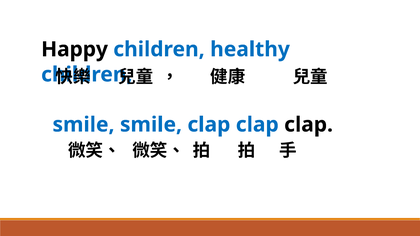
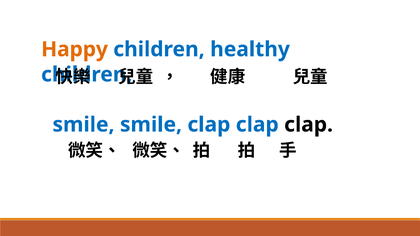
Happy colour: black -> orange (75, 49)
